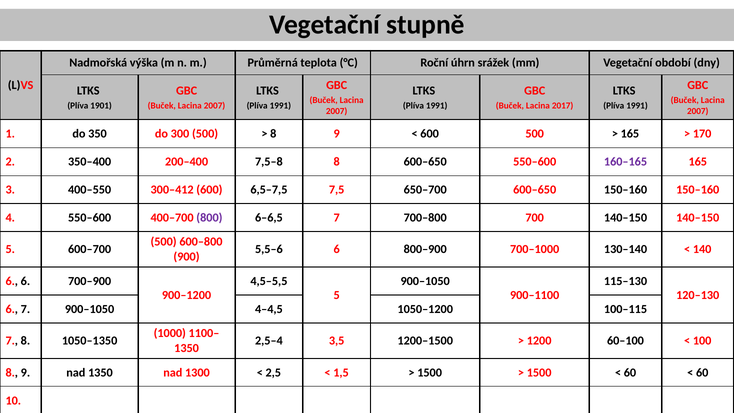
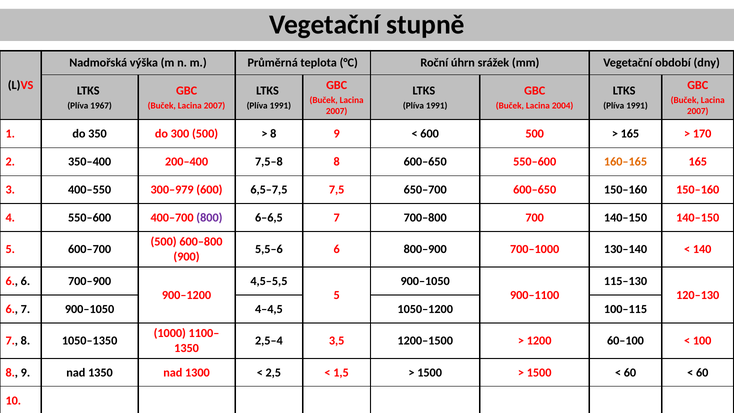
1901: 1901 -> 1967 (101, 106)
2017: 2017 -> 2004 (563, 106)
160–165 colour: purple -> orange (626, 162)
300–412: 300–412 -> 300–979 (172, 190)
